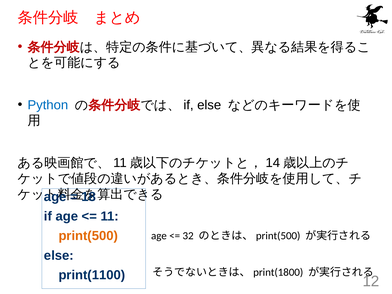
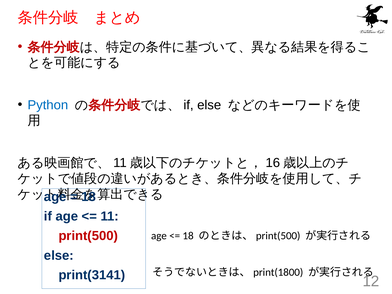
14: 14 -> 16 (273, 163)
print(500 colour: orange -> red (88, 236)
32: 32 -> 18 (188, 236)
print(1100: print(1100 -> print(3141 (92, 275)
